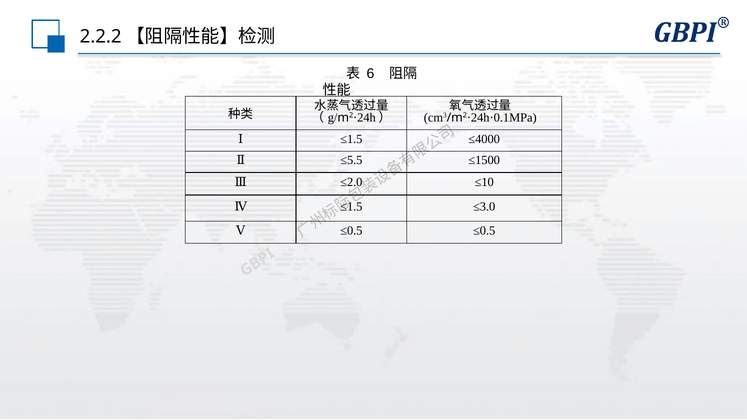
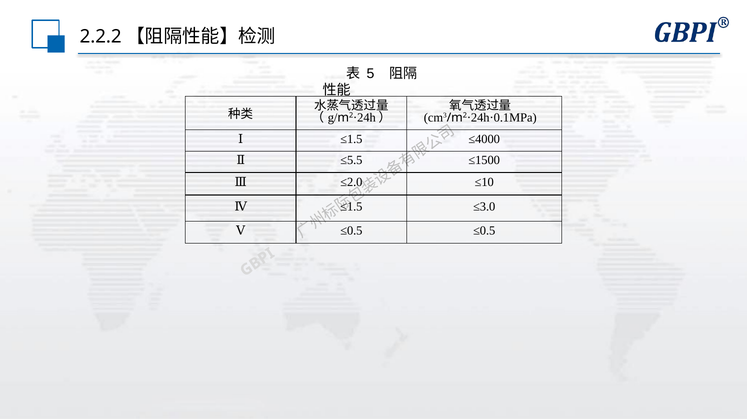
6: 6 -> 5 (370, 73)
